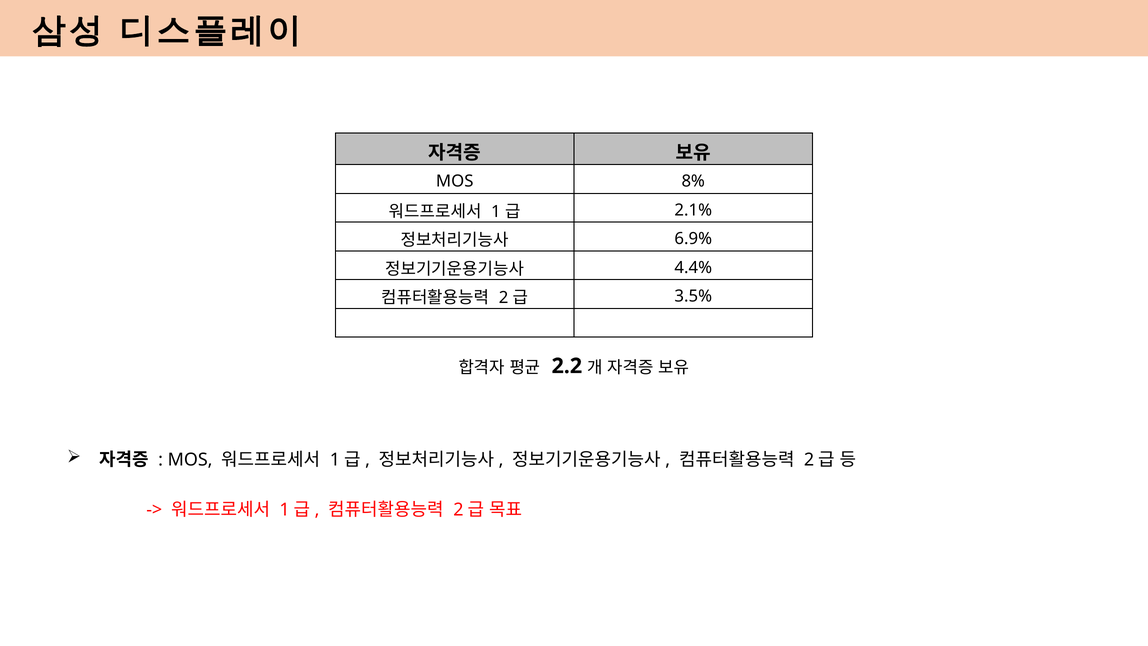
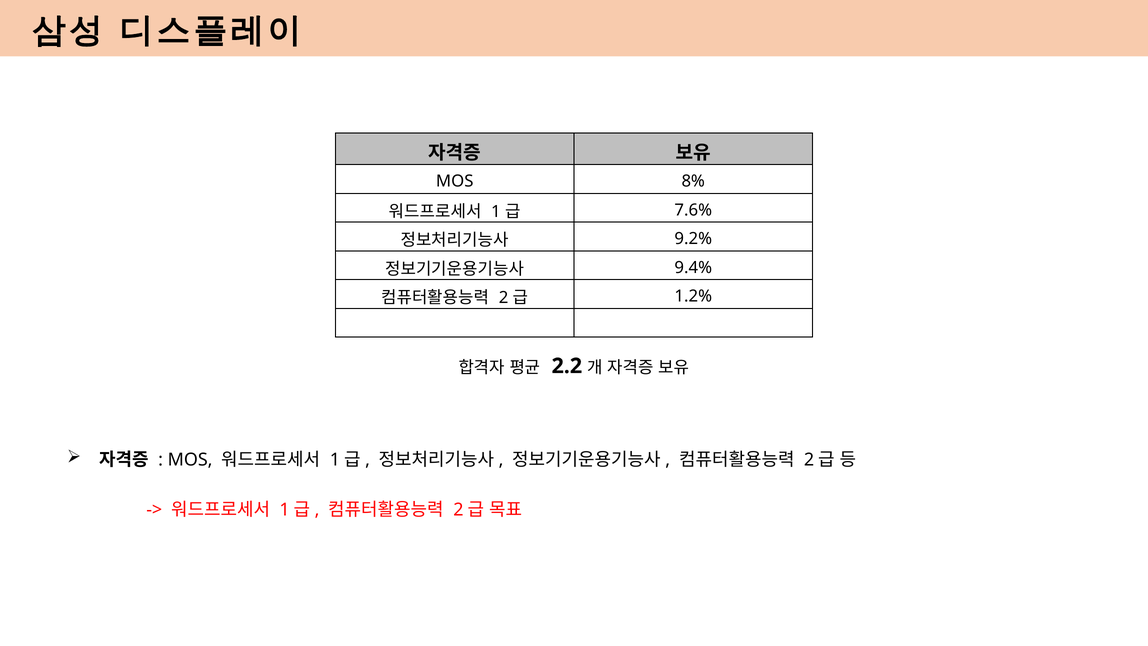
2.1%: 2.1% -> 7.6% (693, 210)
6.9%: 6.9% -> 9.2% (693, 239)
4.4%: 4.4% -> 9.4% (693, 267)
3.5%: 3.5% -> 1.2% (693, 296)
